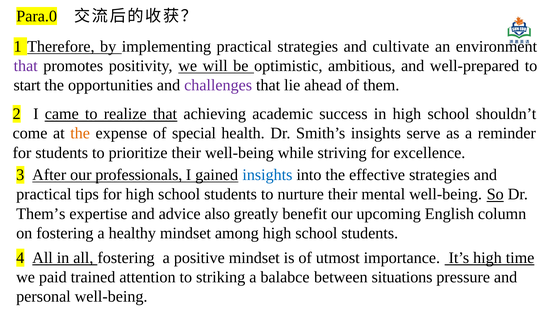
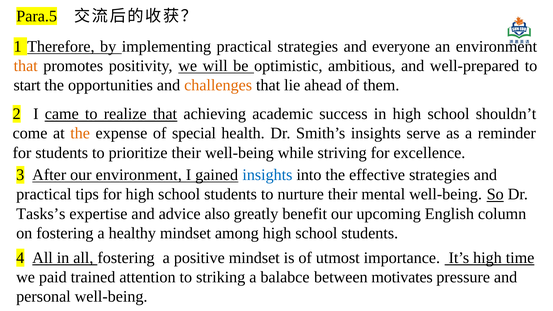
Para.0: Para.0 -> Para.5 (37, 16)
cultivate: cultivate -> everyone (401, 47)
that colour: purple -> orange (26, 66)
challenges colour: purple -> orange (218, 85)
our professionals: professionals -> environment (139, 175)
Them’s: Them’s -> Tasks’s (41, 214)
situations: situations -> motivates (402, 277)
